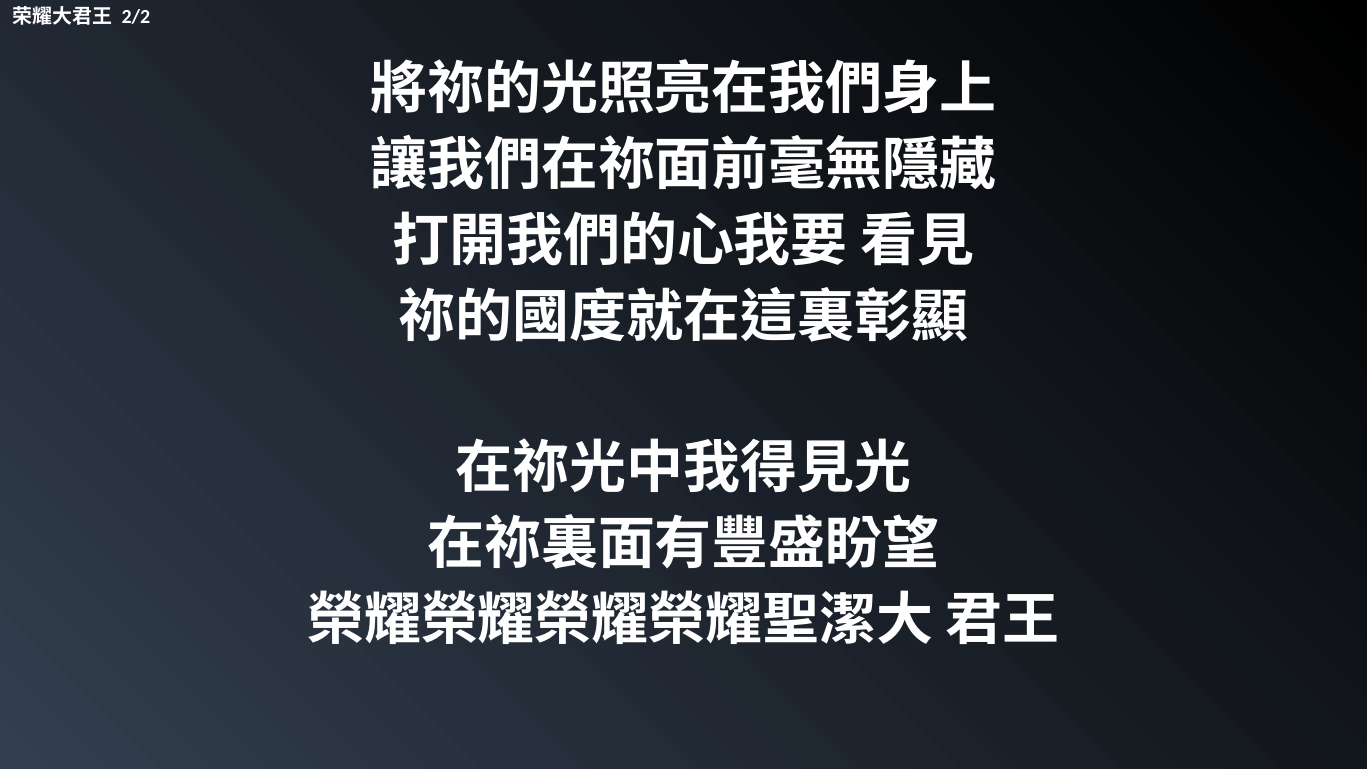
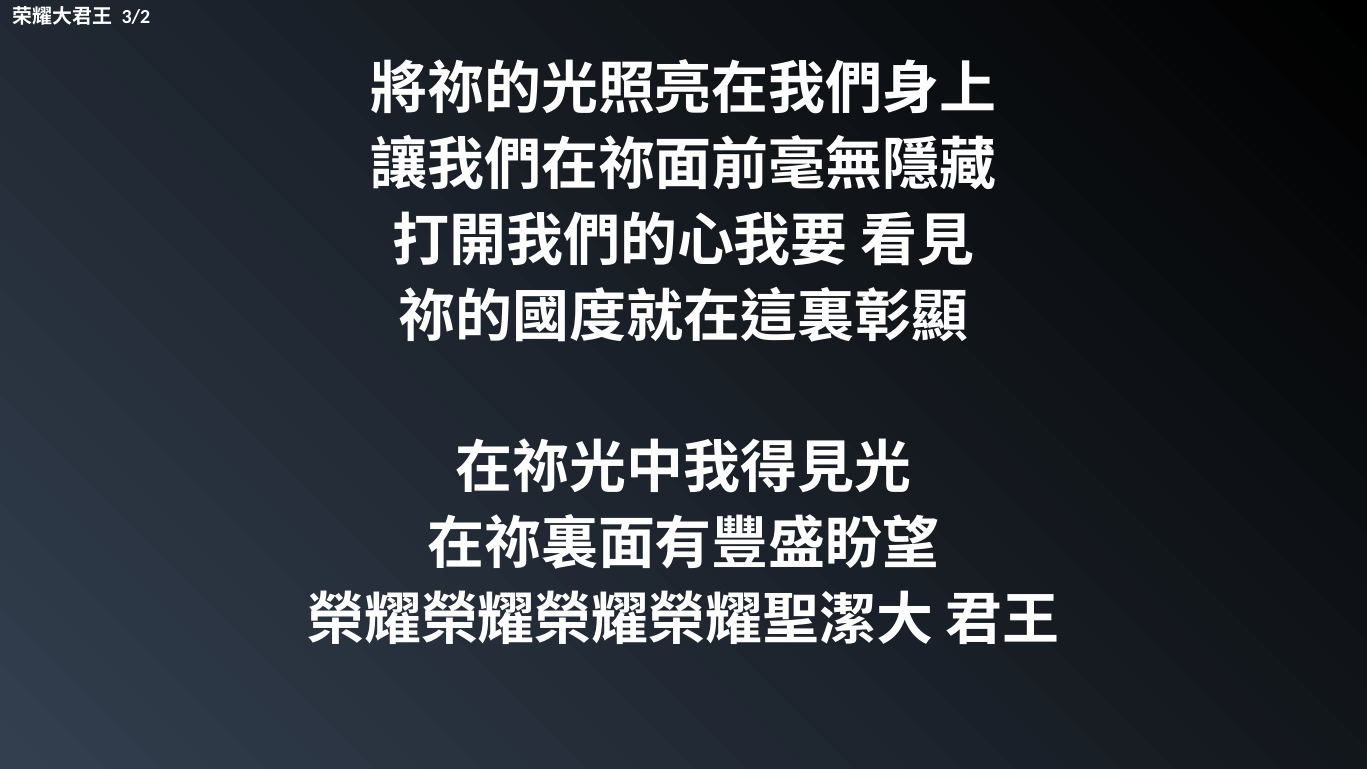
2/2: 2/2 -> 3/2 (136, 17)
